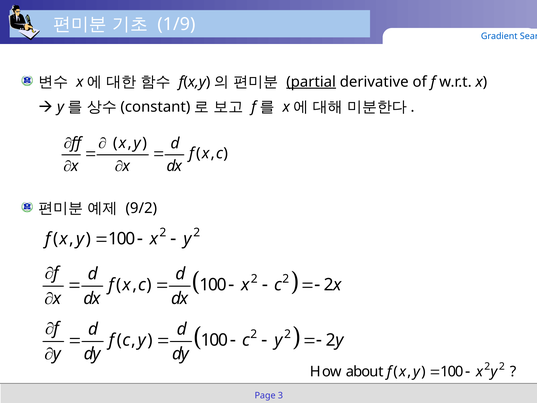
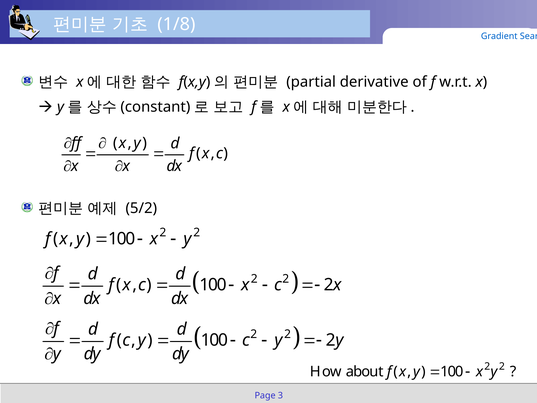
1/9: 1/9 -> 1/8 (177, 24)
partial underline: present -> none (311, 82)
9/2: 9/2 -> 5/2 (141, 208)
